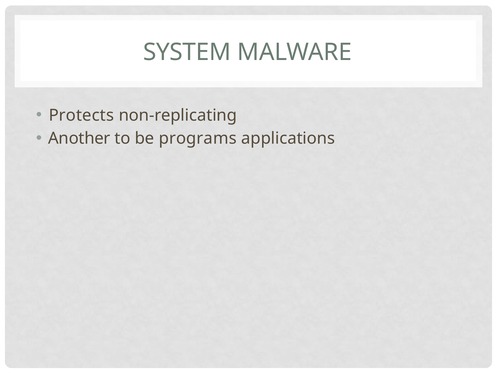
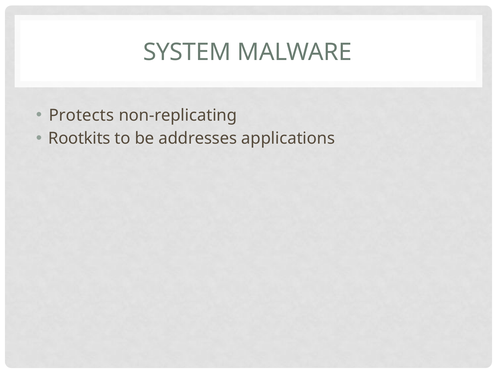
Another: Another -> Rootkits (79, 138)
programs: programs -> addresses (198, 138)
